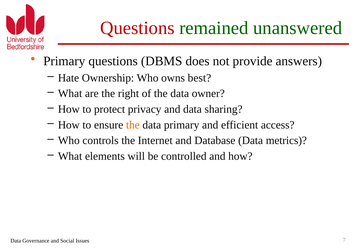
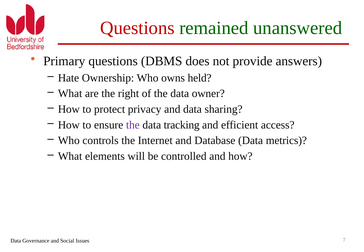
best: best -> held (200, 78)
the colour: orange -> purple (133, 125)
data primary: primary -> tracking (182, 125)
